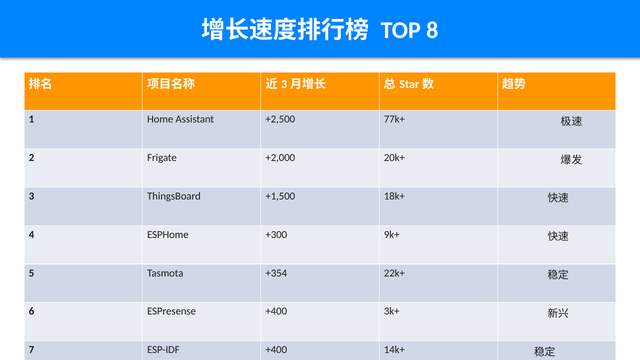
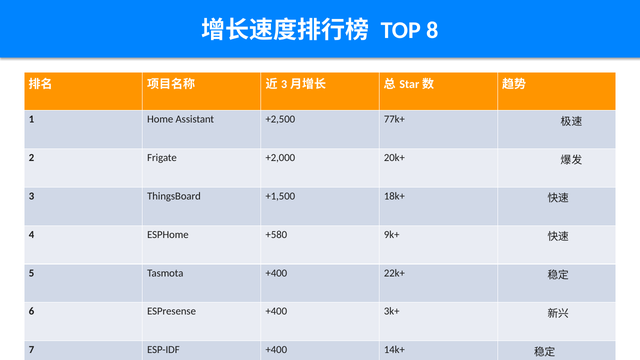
+300: +300 -> +580 (276, 235)
Tasmota +354: +354 -> +400 (276, 273)
